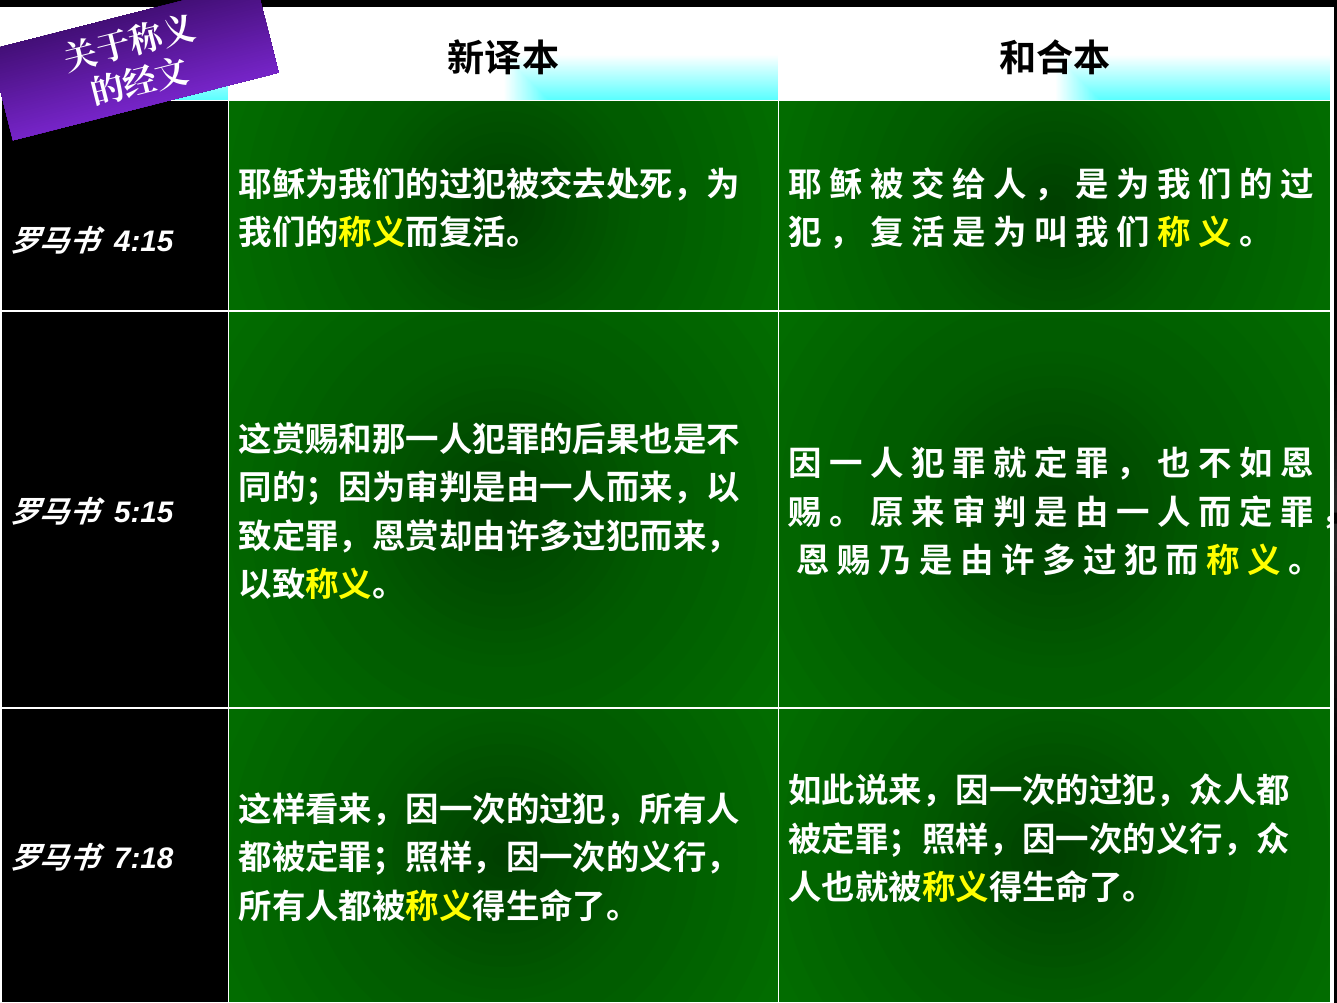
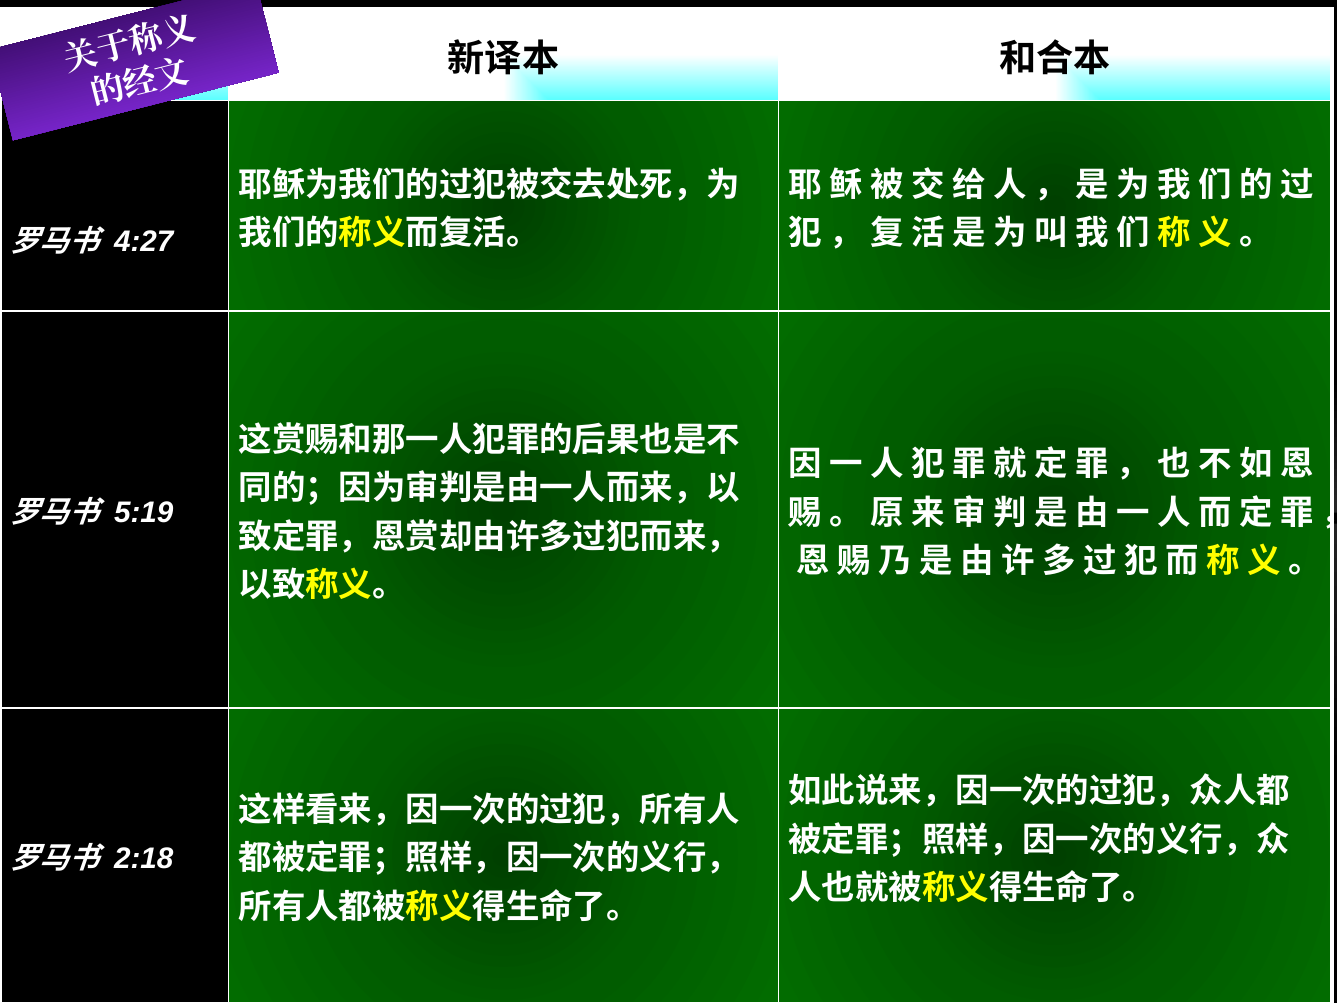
4:15: 4:15 -> 4:27 (144, 242)
5:15: 5:15 -> 5:19 (144, 513)
7:18: 7:18 -> 2:18 (144, 858)
